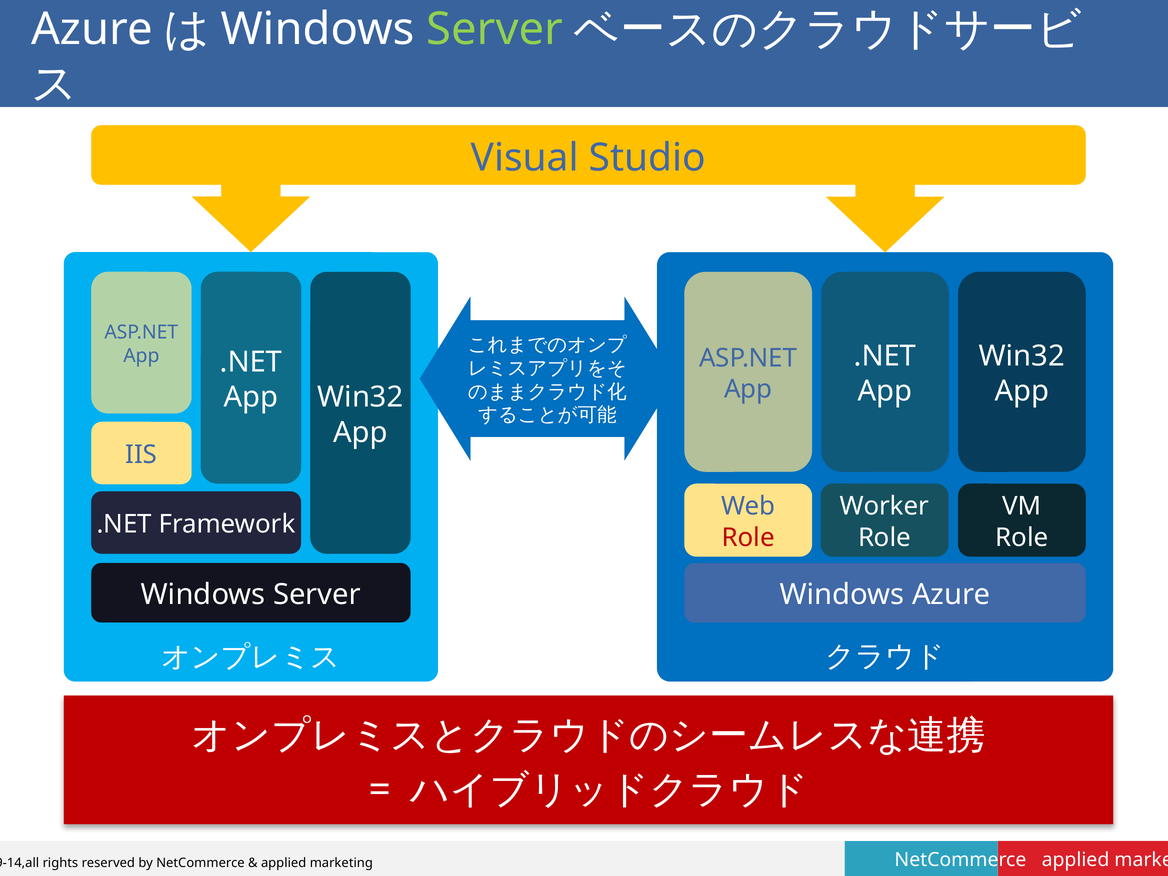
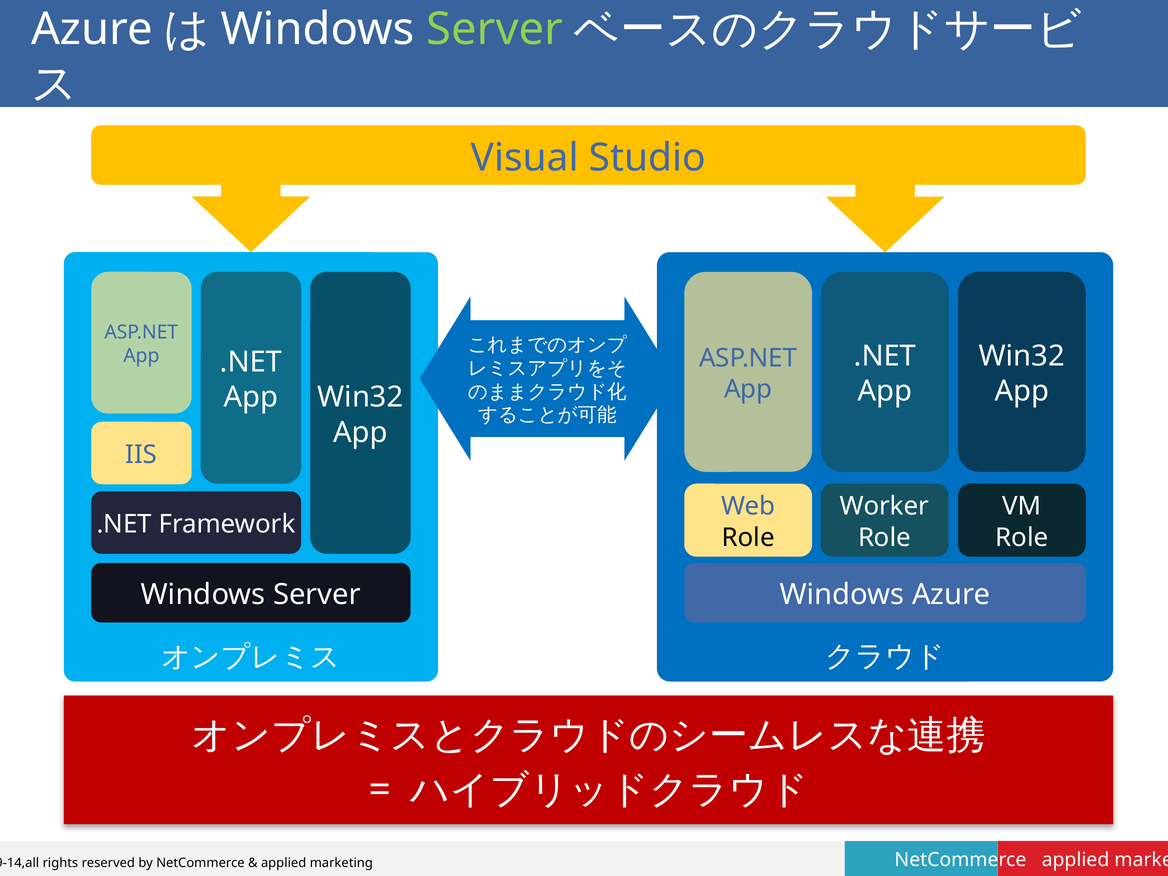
Role colour: red -> black (748, 538)
